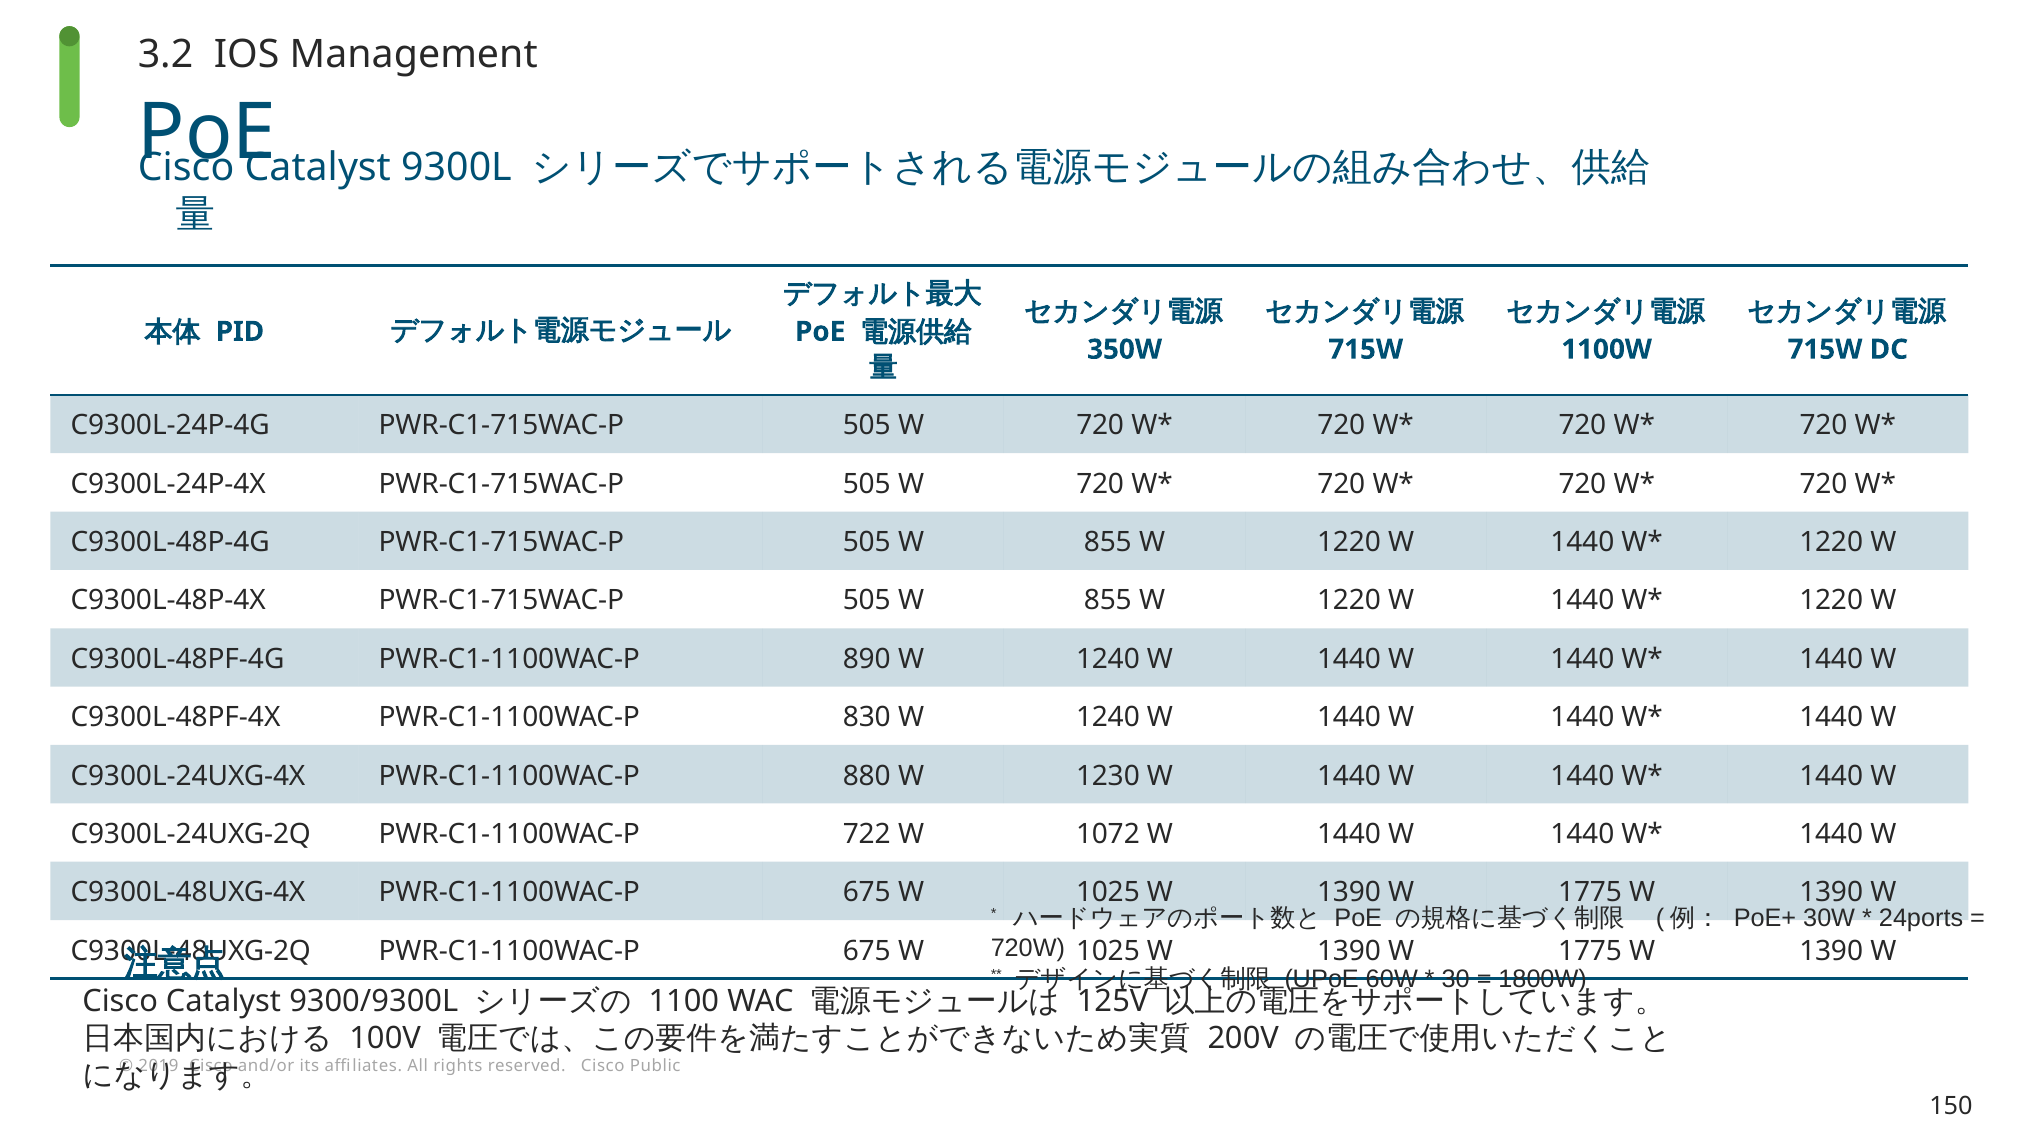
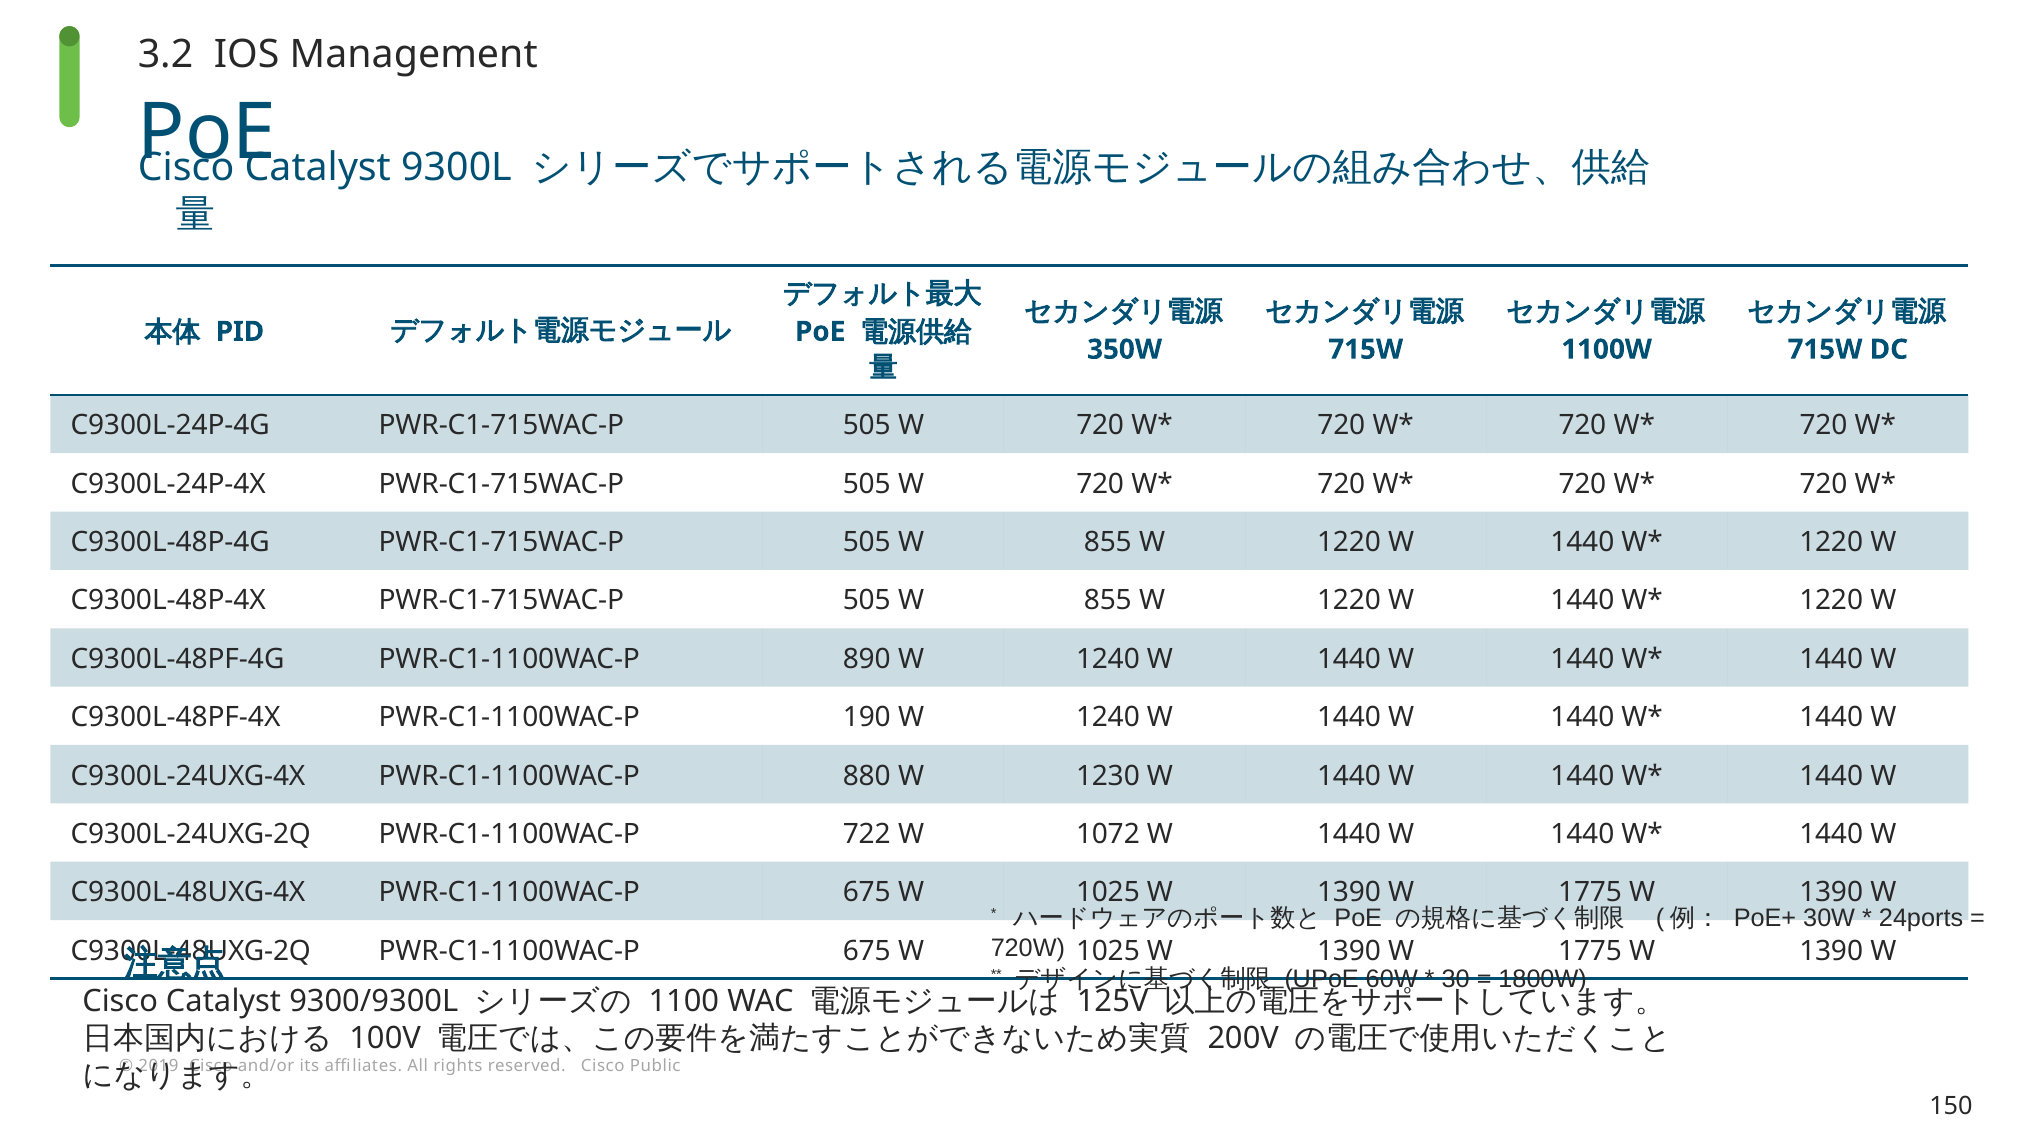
830: 830 -> 190 (867, 717)
